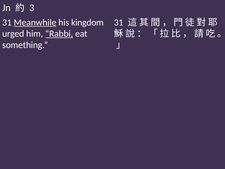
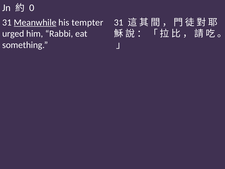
3: 3 -> 0 (32, 8)
kingdom: kingdom -> tempter (87, 22)
Rabbi underline: present -> none (59, 34)
